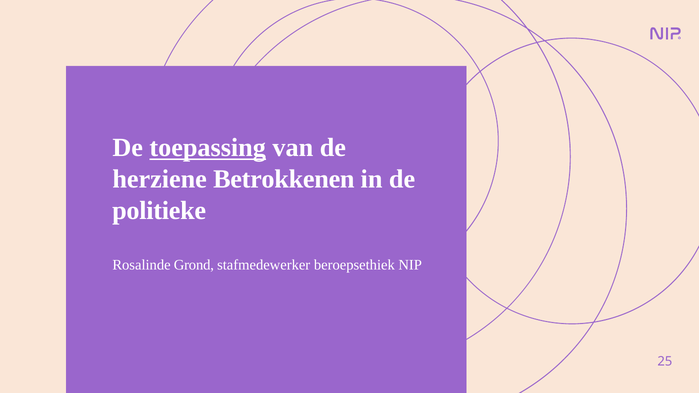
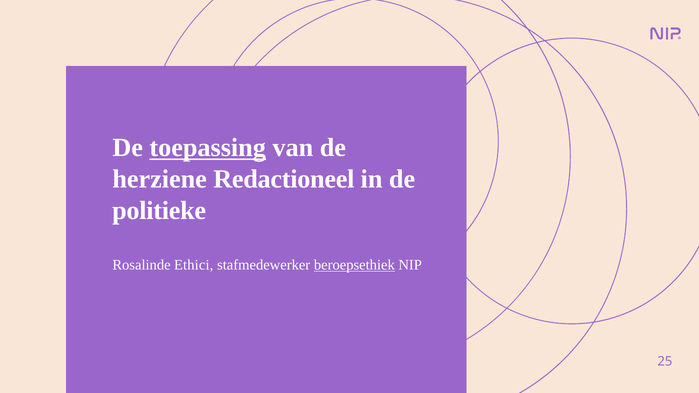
Betrokkenen: Betrokkenen -> Redactioneel (284, 179)
Grond: Grond -> Ethici (194, 265)
beroepsethiek underline: none -> present (354, 265)
